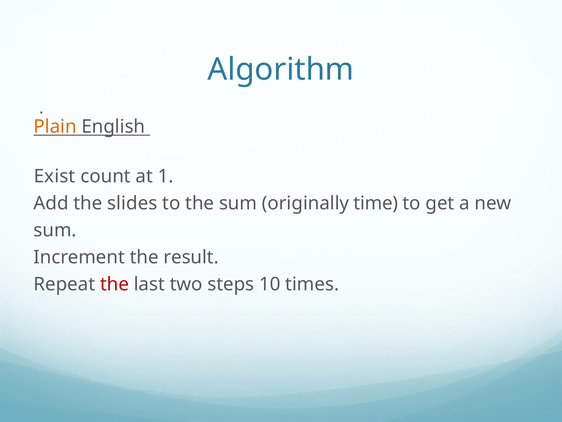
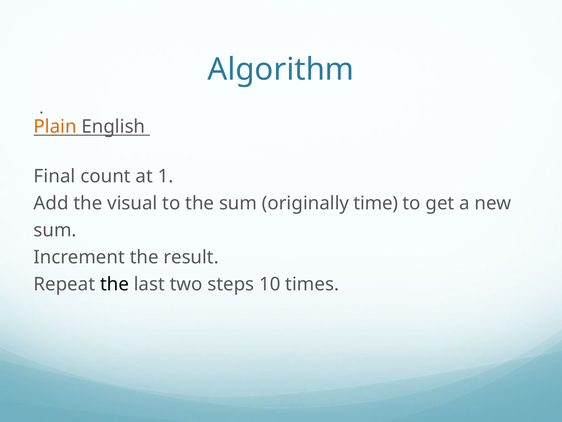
Exist: Exist -> Final (55, 176)
slides: slides -> visual (132, 203)
the colour: red -> black (114, 284)
